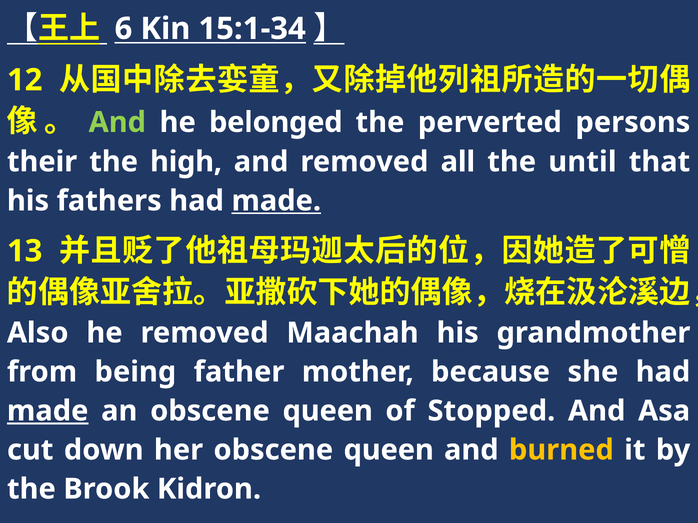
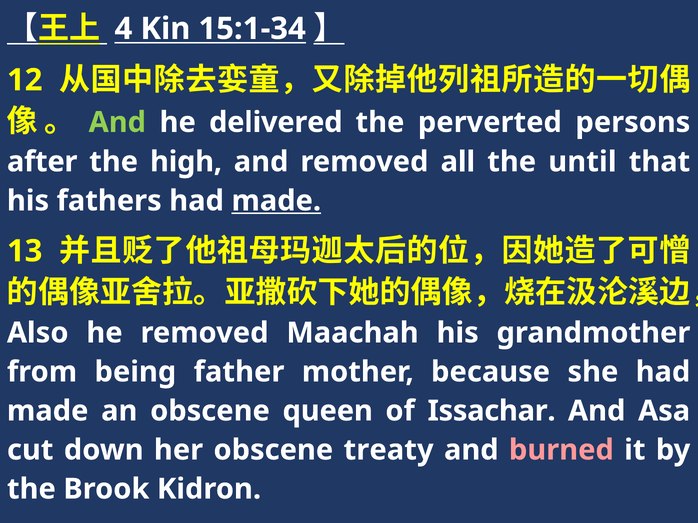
6: 6 -> 4 (123, 29)
belonged: belonged -> delivered (276, 122)
their: their -> after (42, 162)
made underline: present -> none (48, 411)
Stopped: Stopped -> Issachar (492, 411)
her obscene queen: queen -> treaty (389, 450)
burned colour: yellow -> pink (561, 450)
